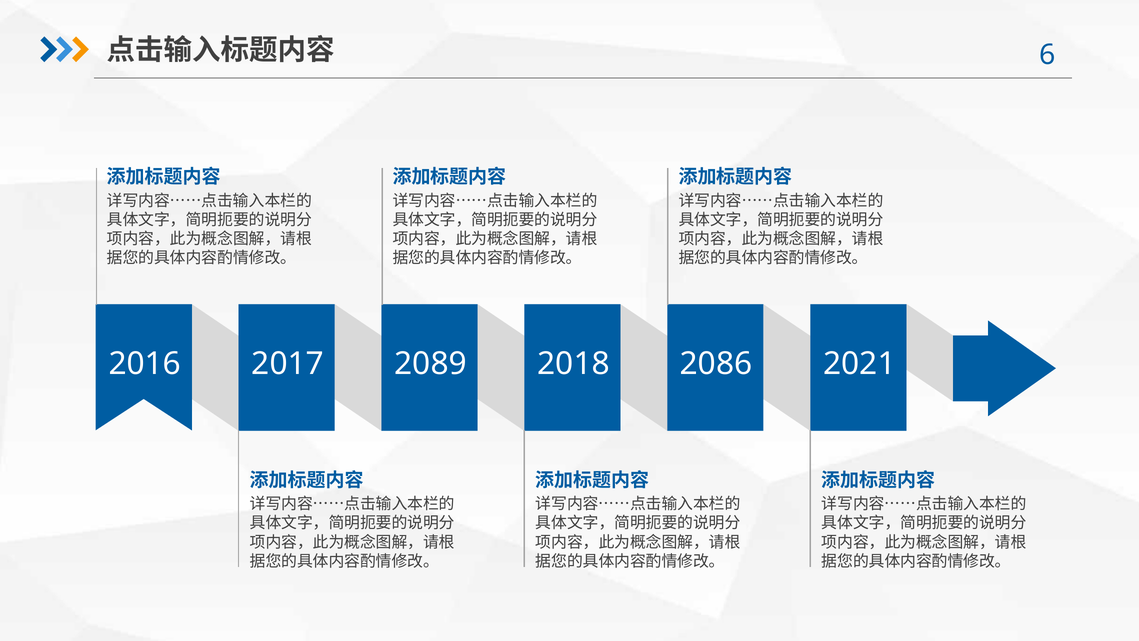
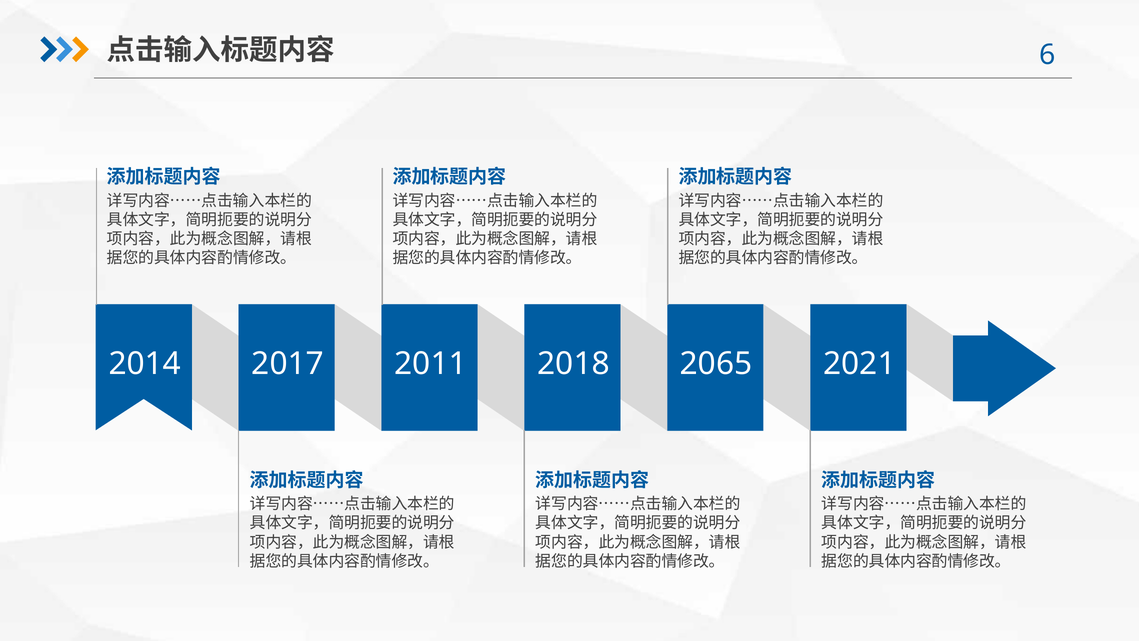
2016: 2016 -> 2014 (145, 364)
2089: 2089 -> 2011 (431, 364)
2086: 2086 -> 2065 (716, 364)
